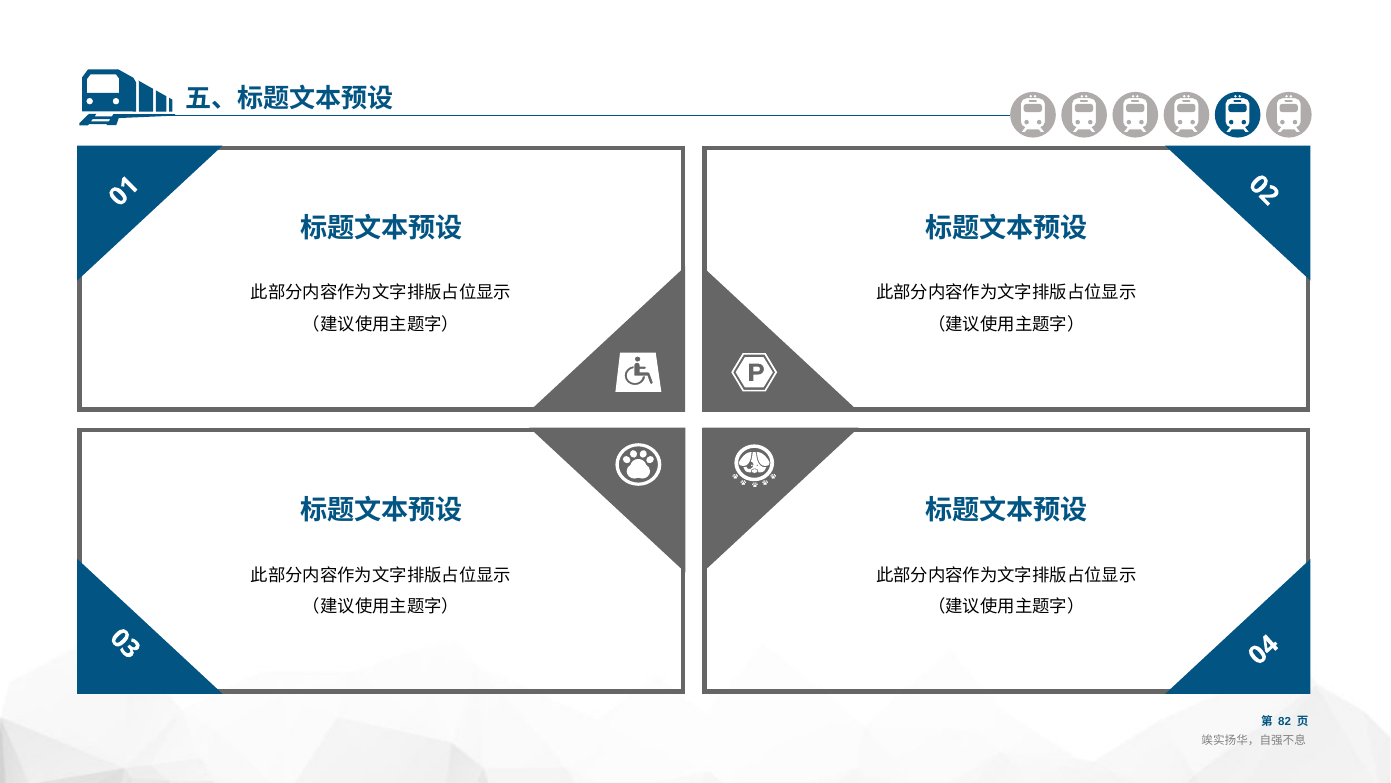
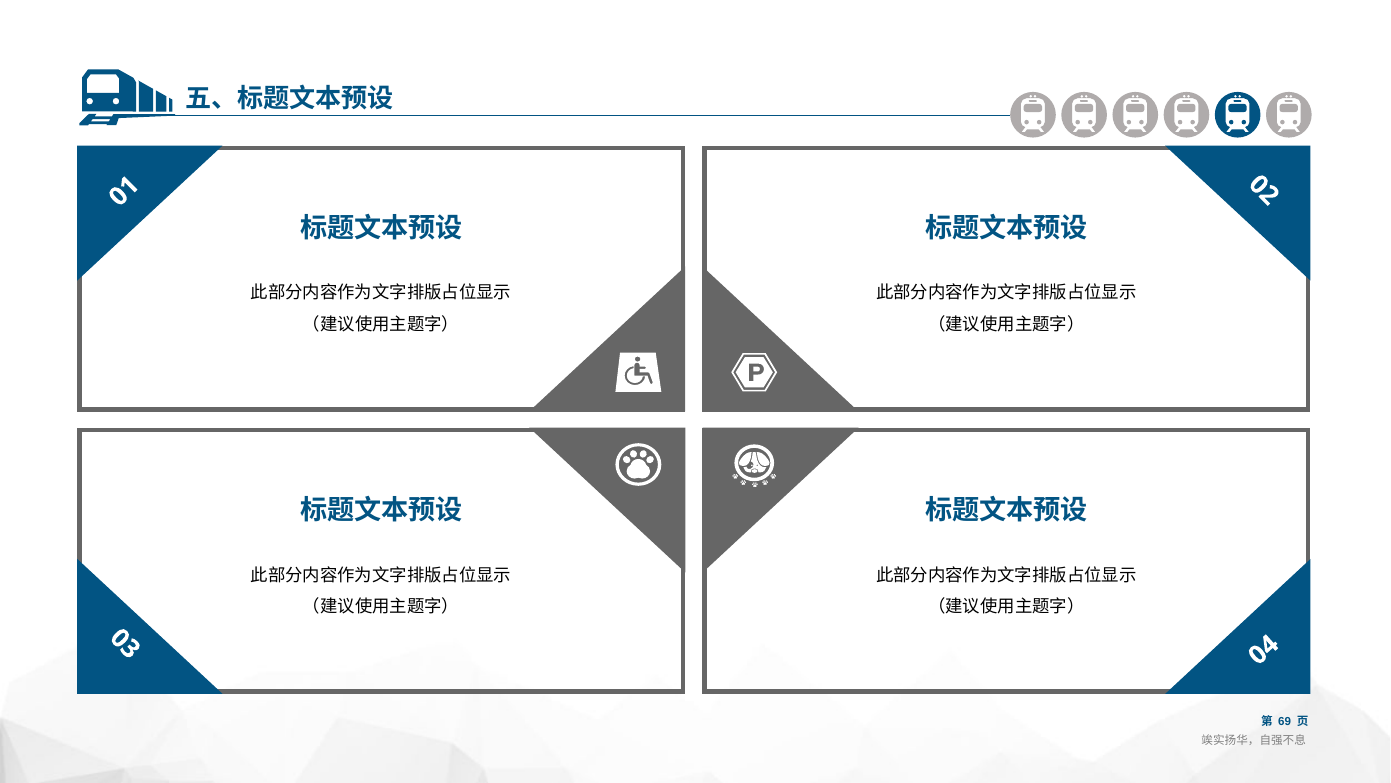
82: 82 -> 69 (1285, 721)
